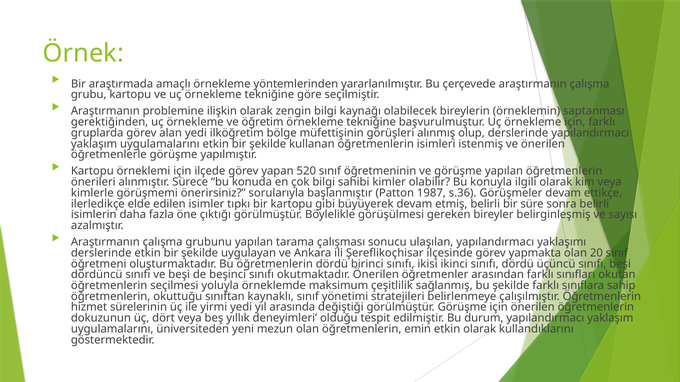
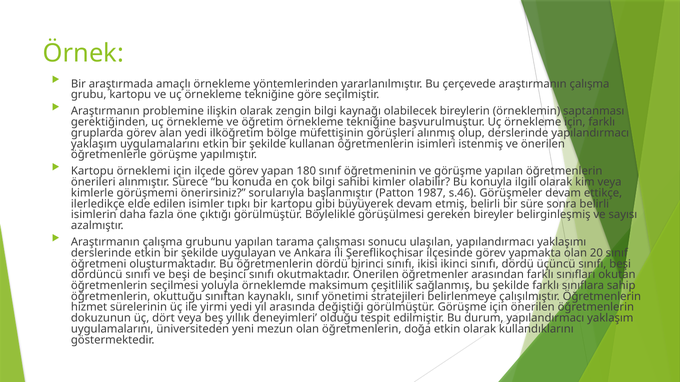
520: 520 -> 180 (306, 171)
s.36: s.36 -> s.46 (463, 193)
emin: emin -> doğa (418, 329)
